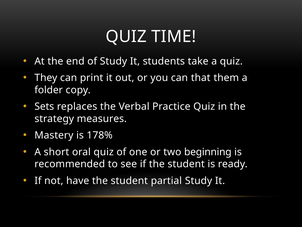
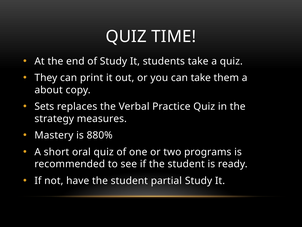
can that: that -> take (201, 78)
folder: folder -> about (49, 90)
178%: 178% -> 880% (100, 135)
beginning: beginning -> programs (208, 152)
